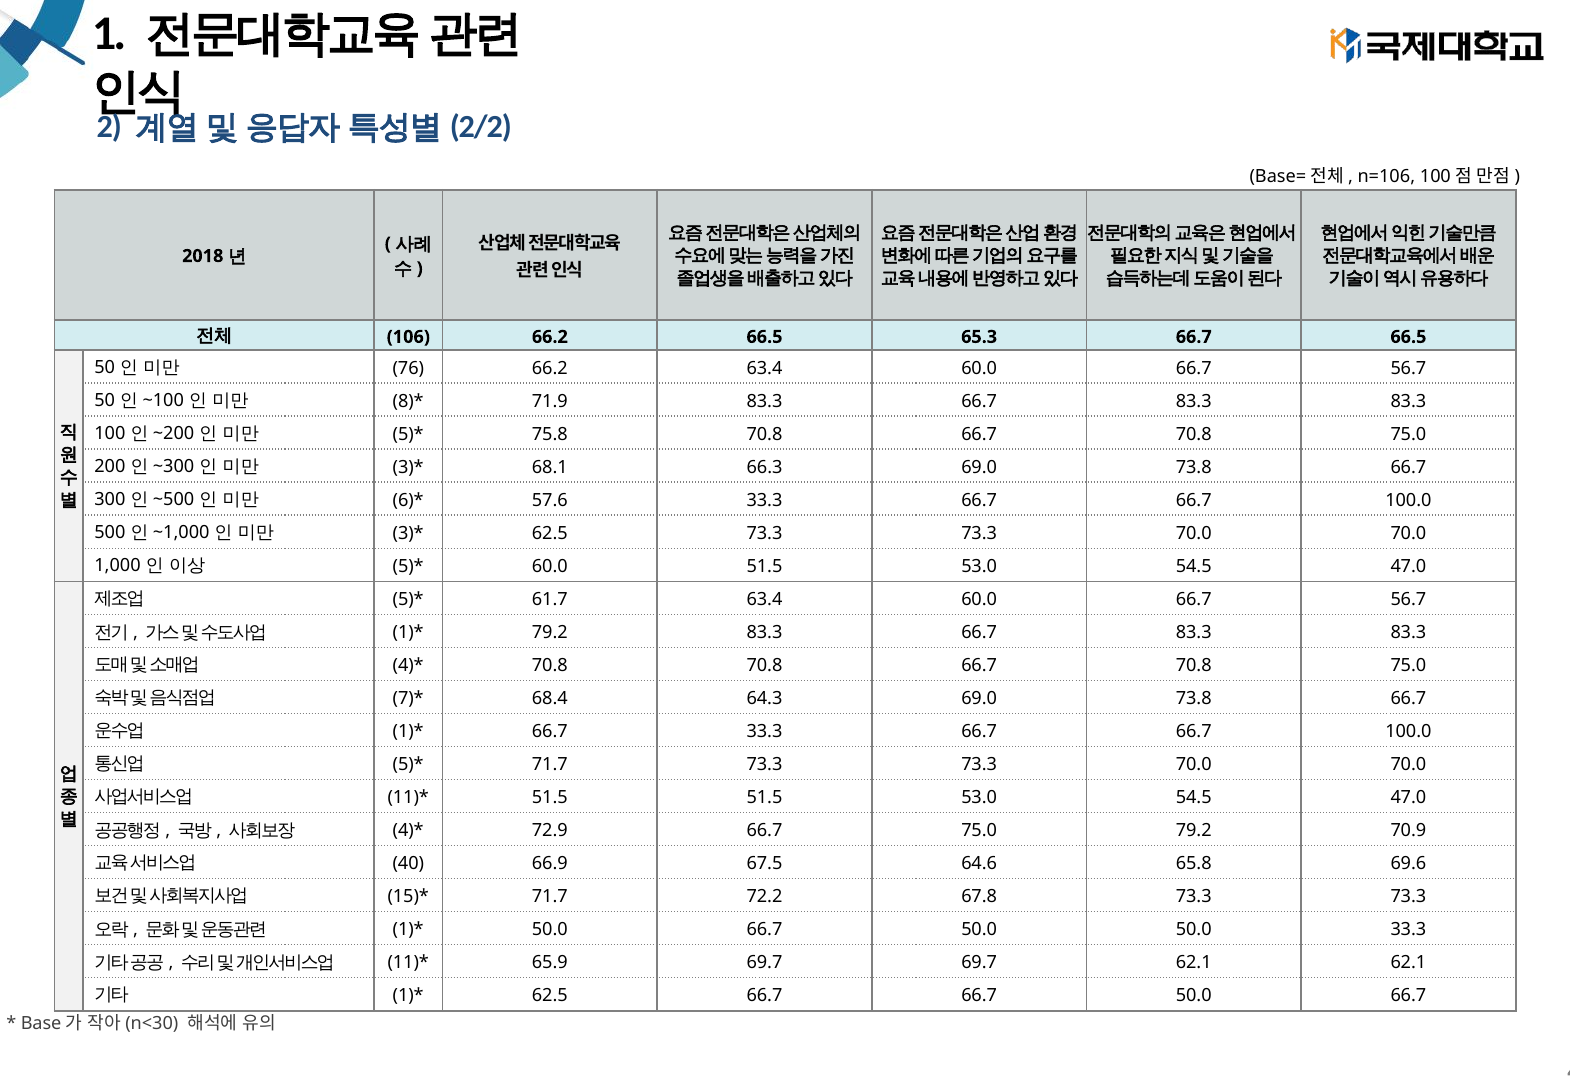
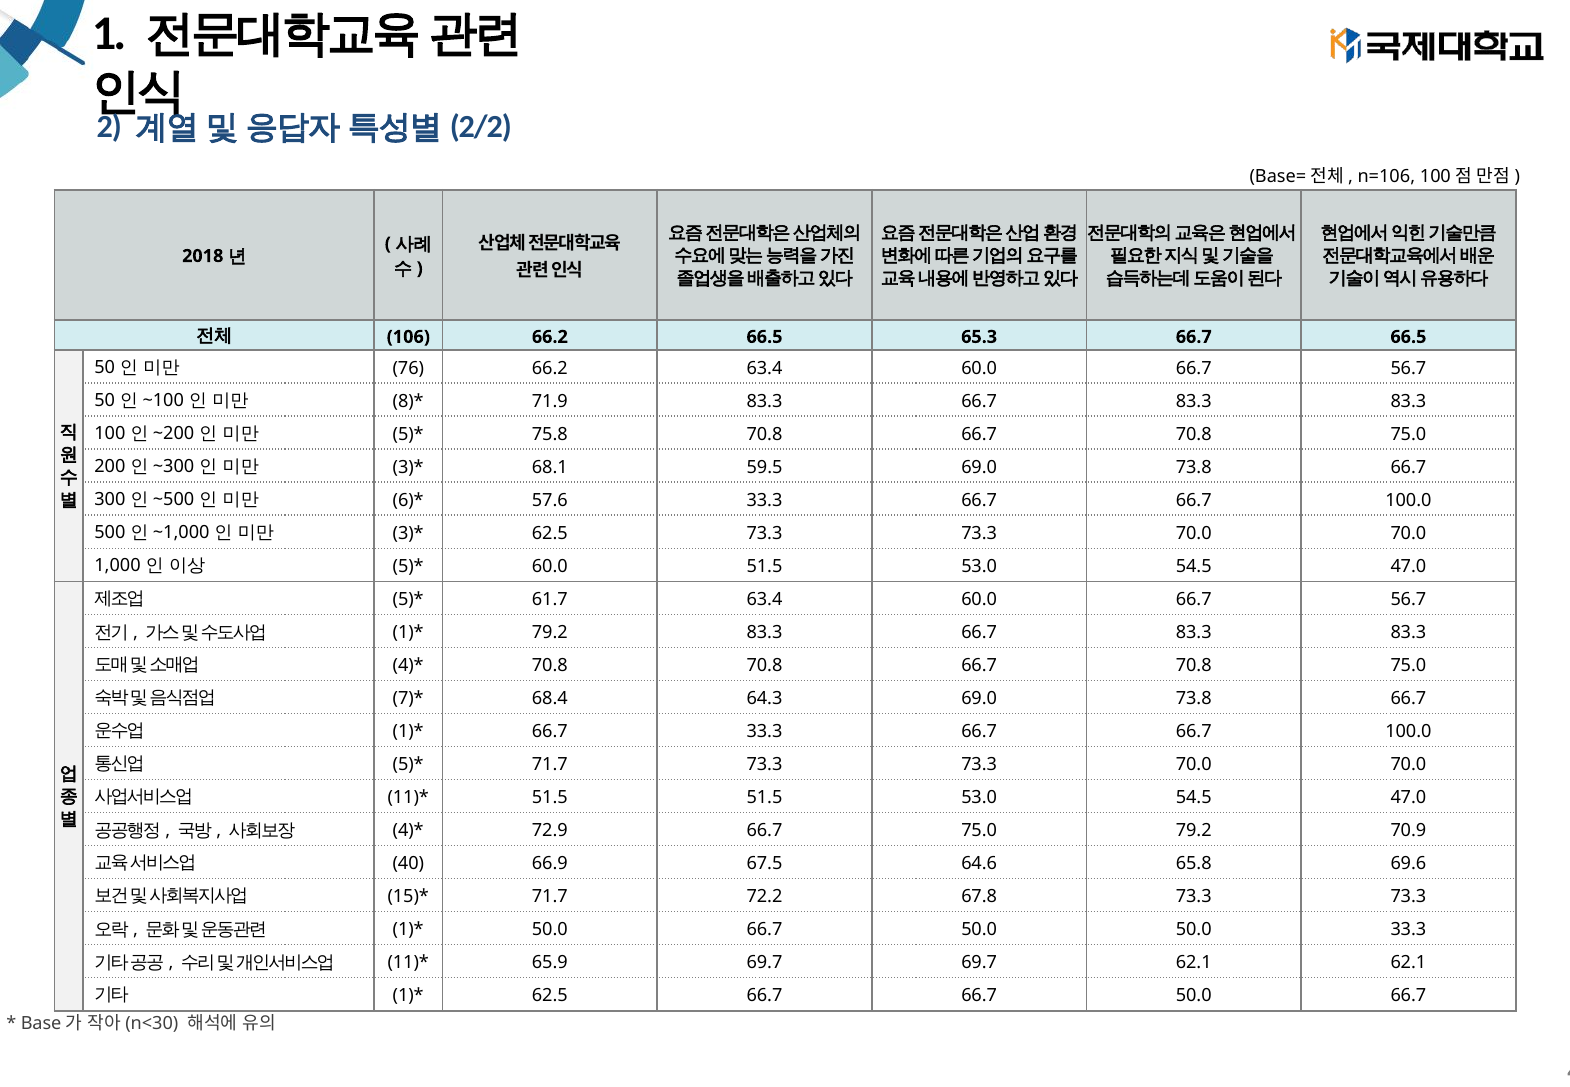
66.3: 66.3 -> 59.5 (765, 467)
